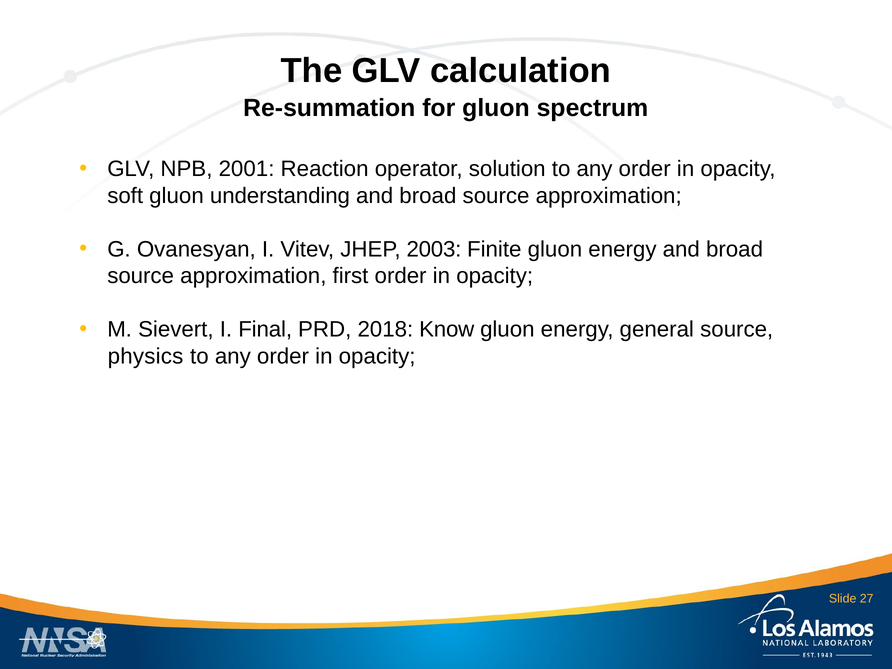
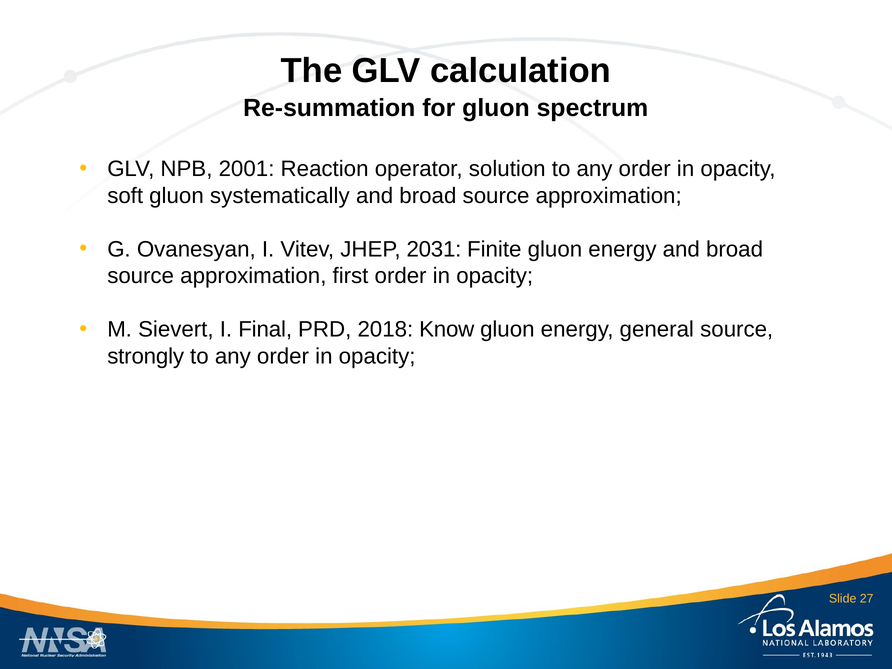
understanding: understanding -> systematically (280, 196)
2003: 2003 -> 2031 (434, 249)
physics: physics -> strongly (146, 356)
